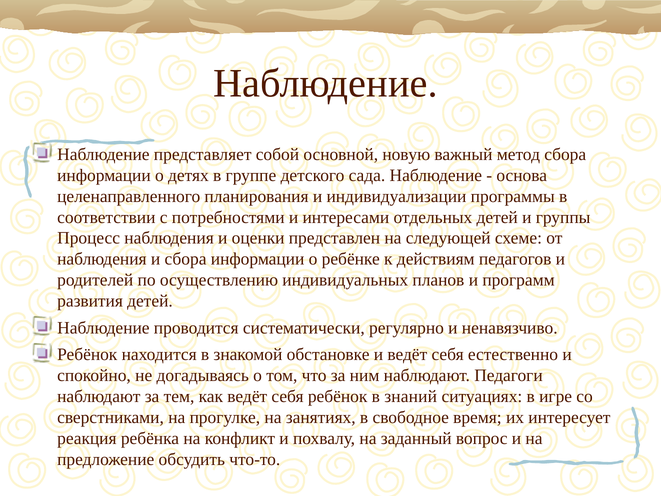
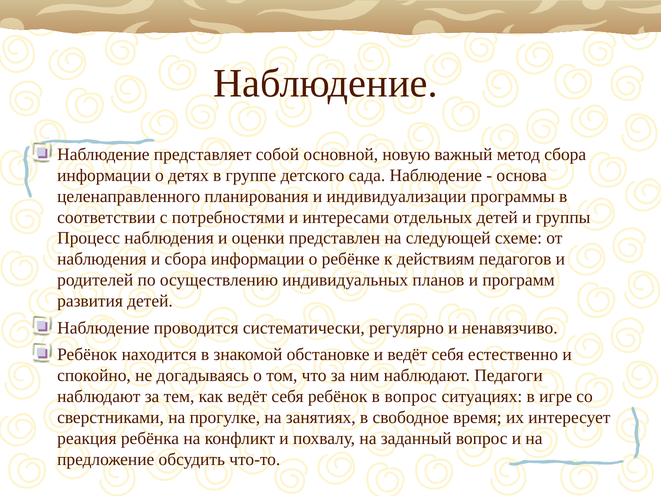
в знаний: знаний -> вопрос (411, 396)
